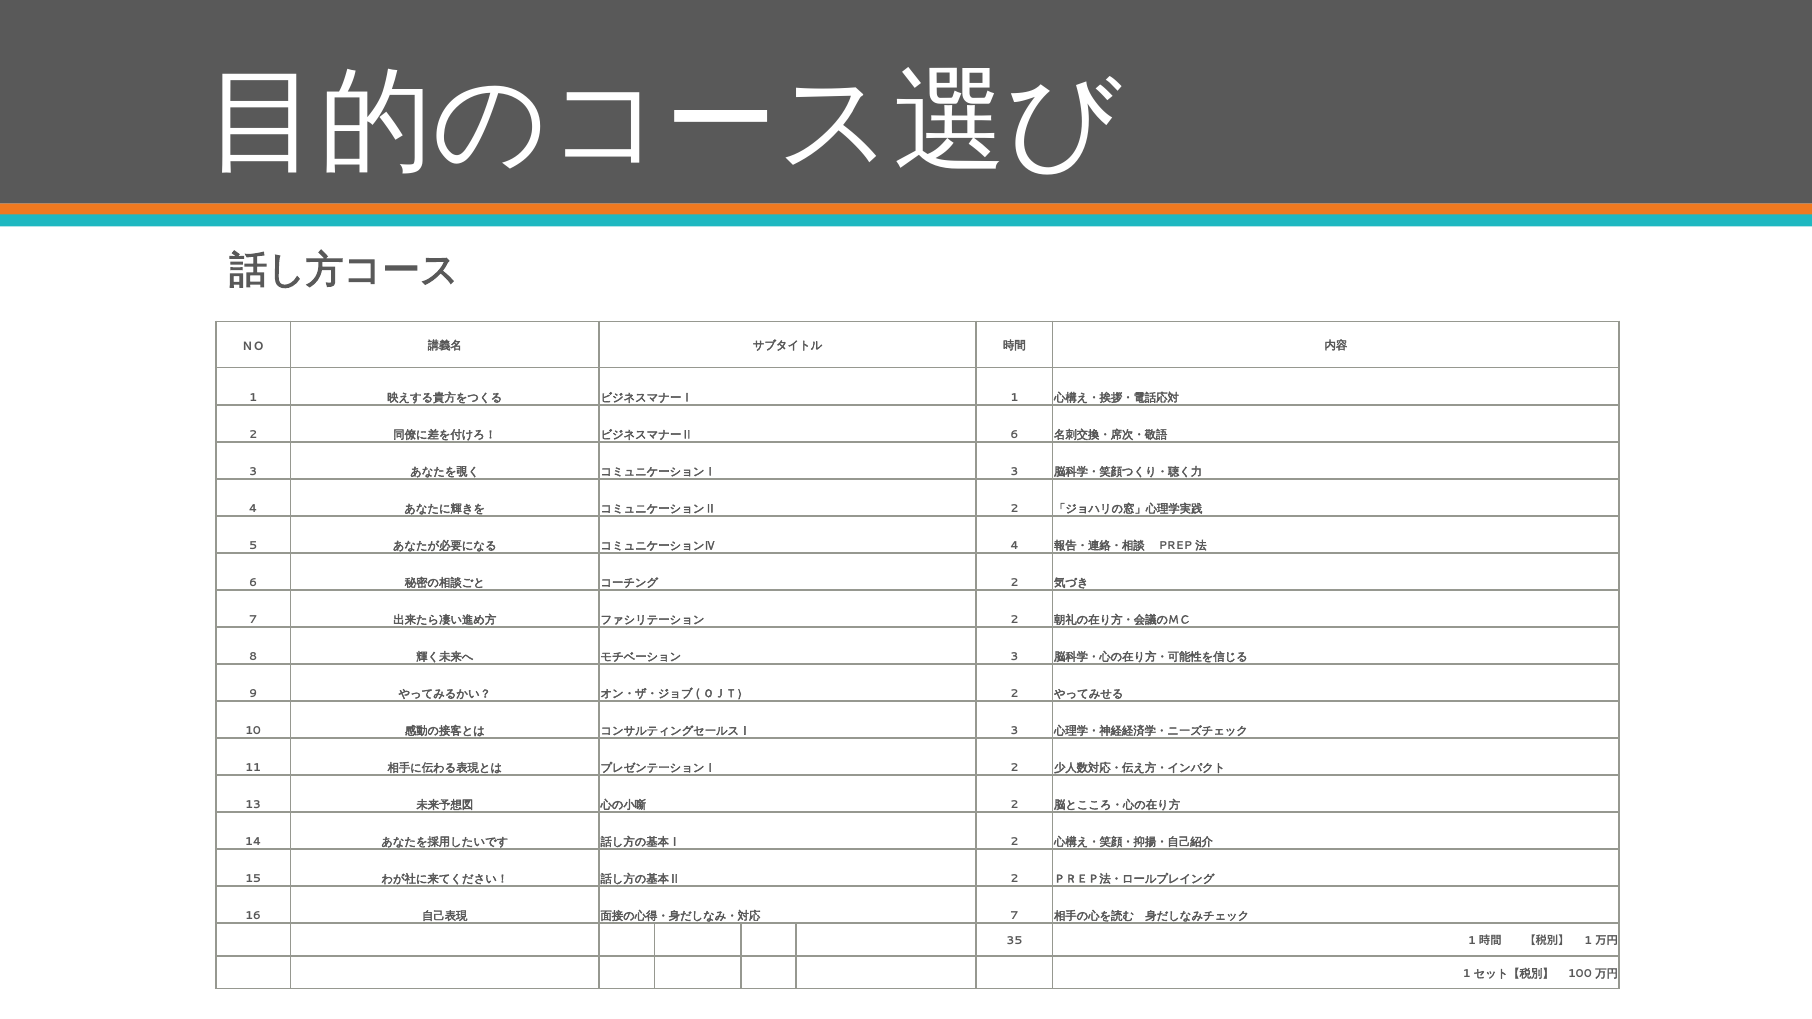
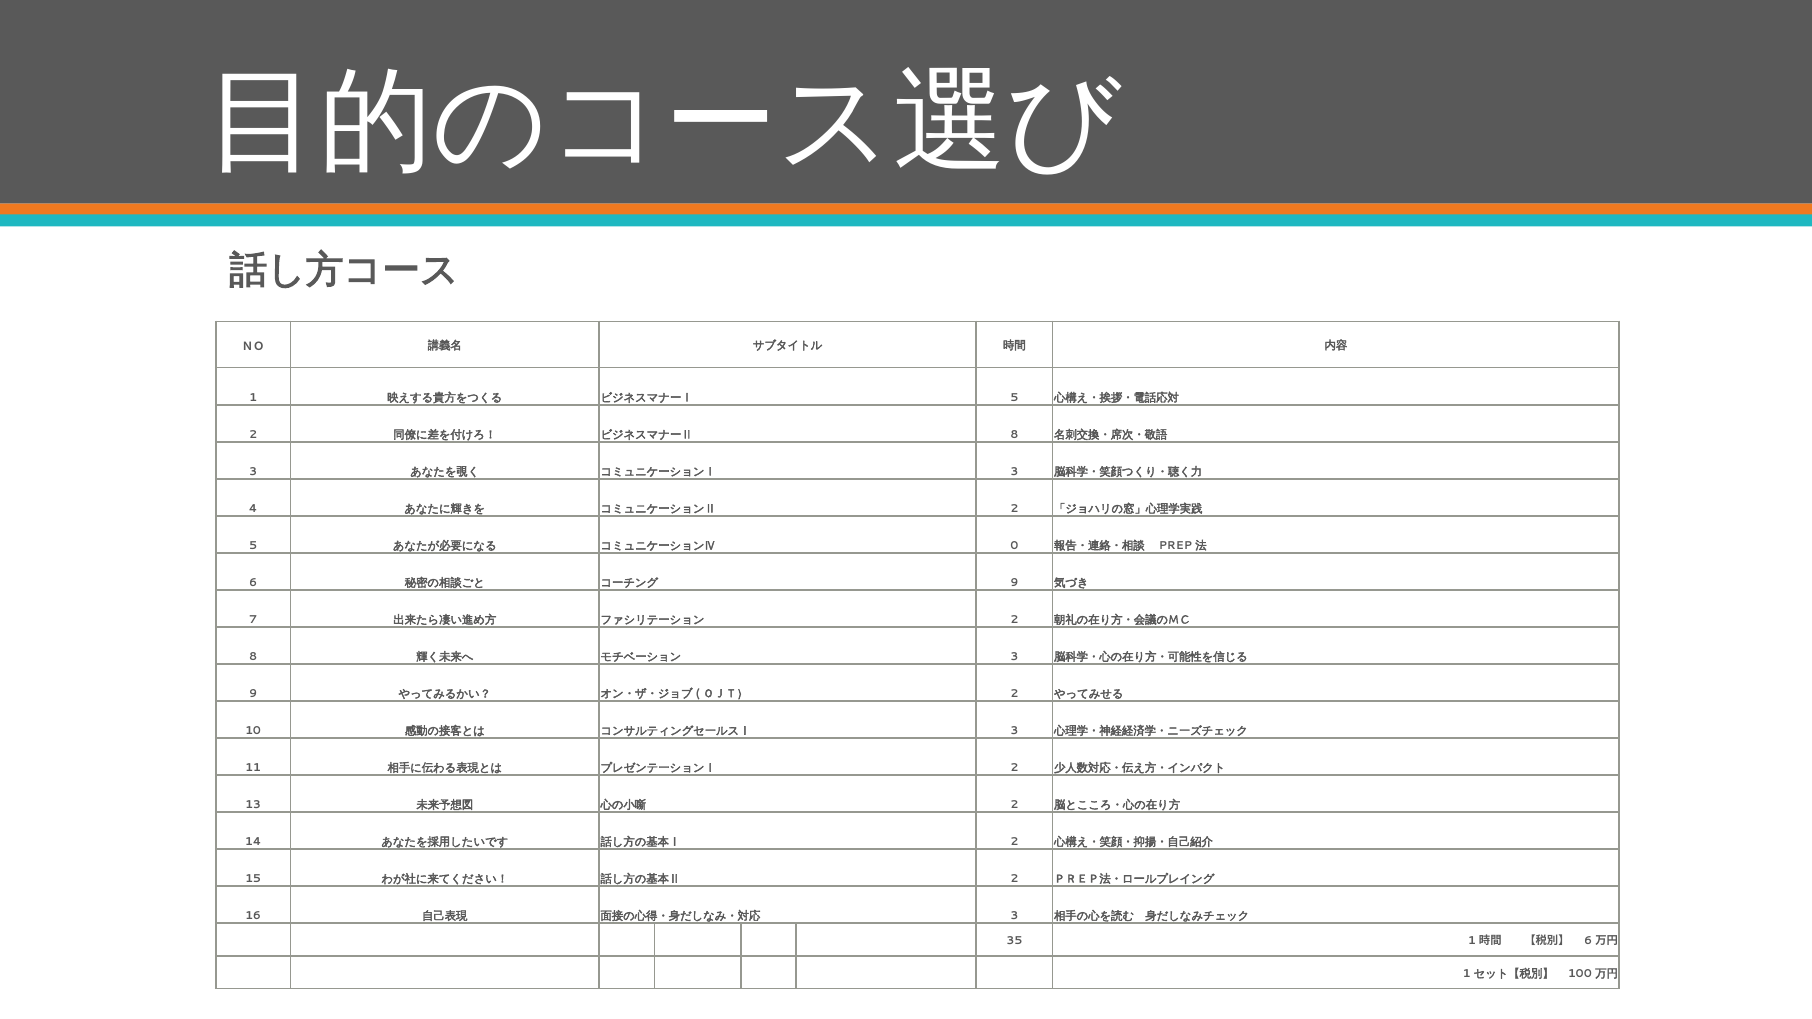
1: 1 -> 5 (1015, 397)
6: 6 -> 8 (1015, 434)
4: 4 -> 0 (1015, 546)
2: 2 -> 9 (1015, 583)
7: 7 -> 3 (1015, 916)
1: 1 -> 6 (1588, 941)
